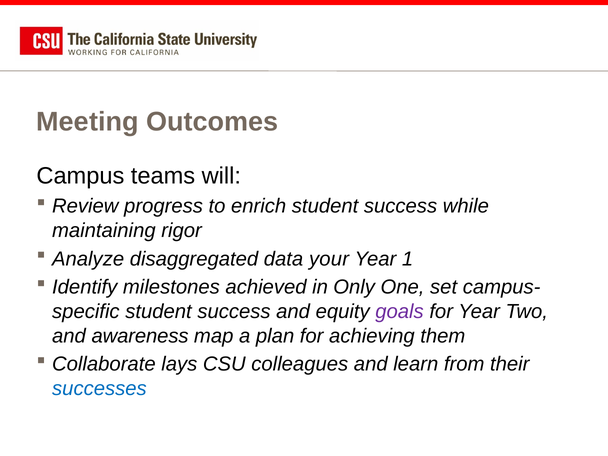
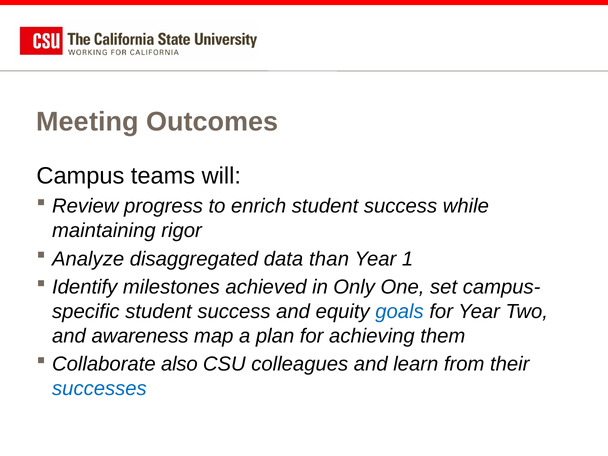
your: your -> than (329, 259)
goals colour: purple -> blue (400, 312)
lays: lays -> also (179, 364)
